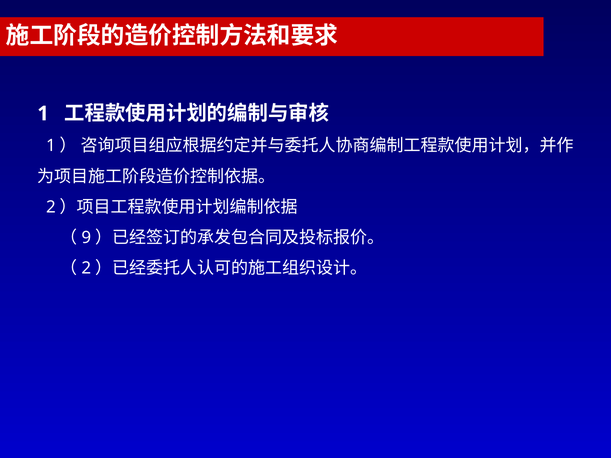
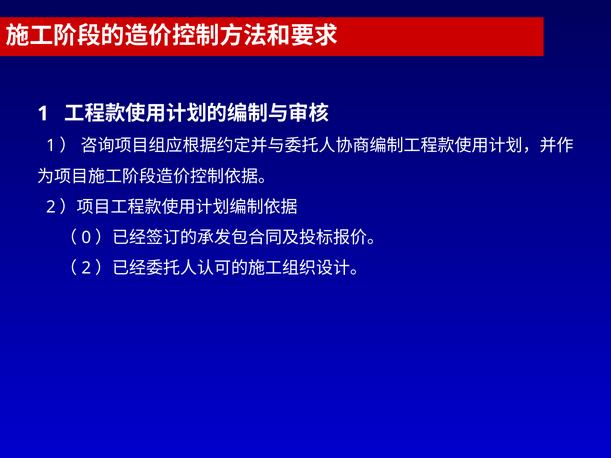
9: 9 -> 0 (86, 238)
